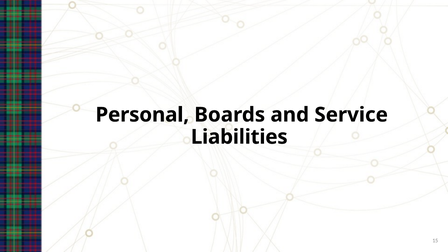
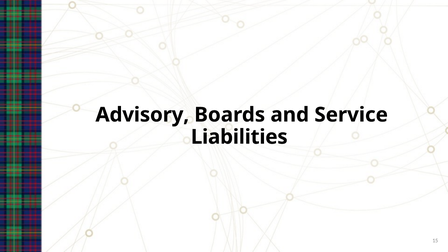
Personal: Personal -> Advisory (142, 115)
